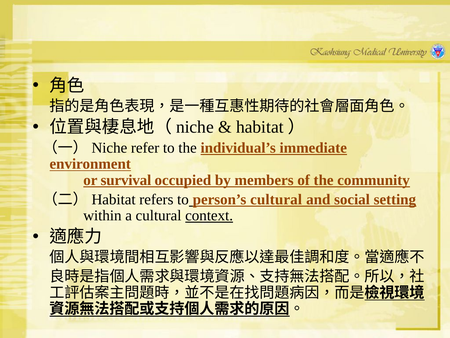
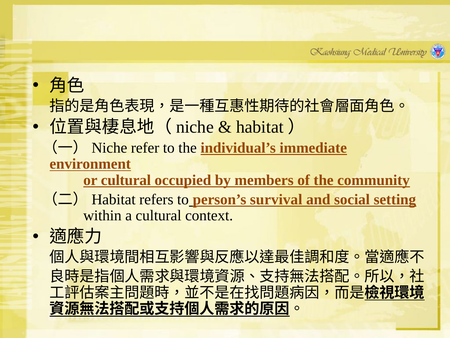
or survival: survival -> cultural (126, 180)
person’s cultural: cultural -> survival (276, 199)
context underline: present -> none (209, 215)
